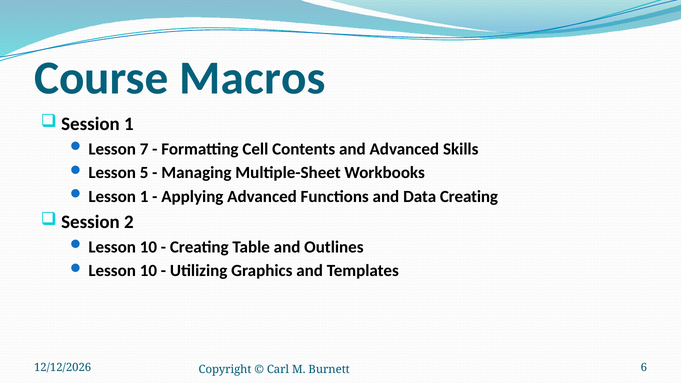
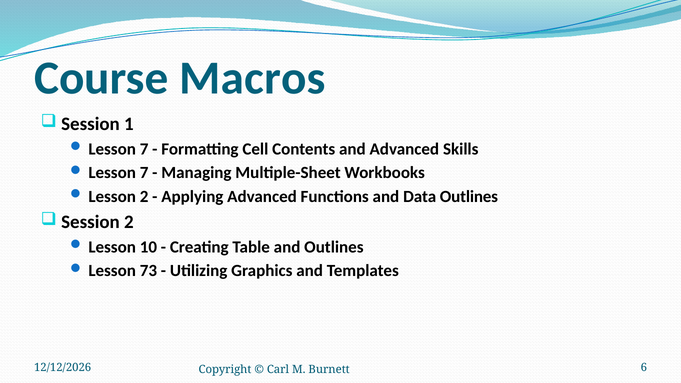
5: 5 -> 7 (144, 173)
Lesson 1: 1 -> 2 (144, 197)
Data Creating: Creating -> Outlines (469, 197)
10: 10 -> 73 (148, 271)
